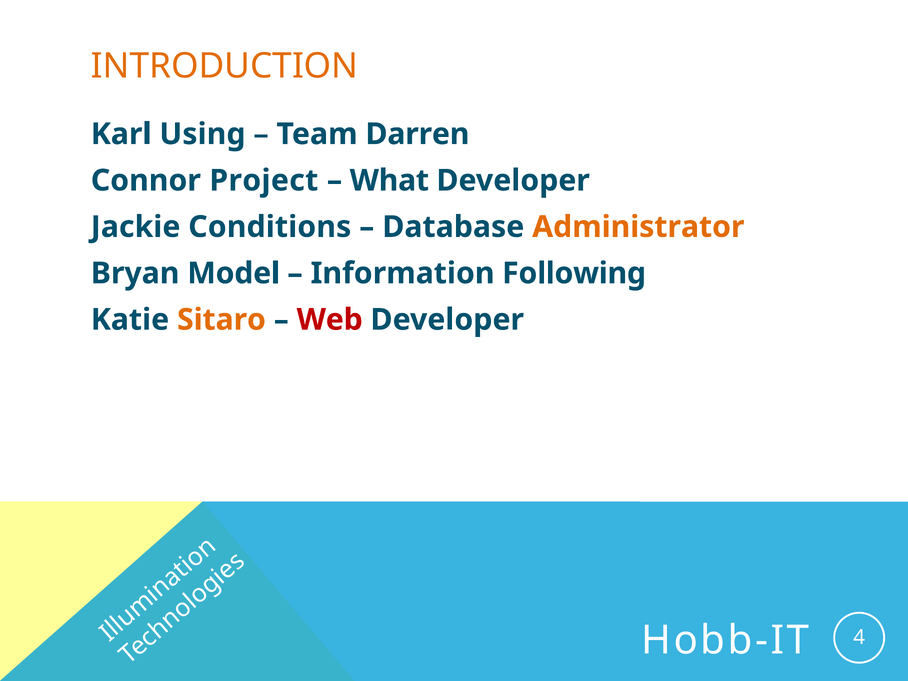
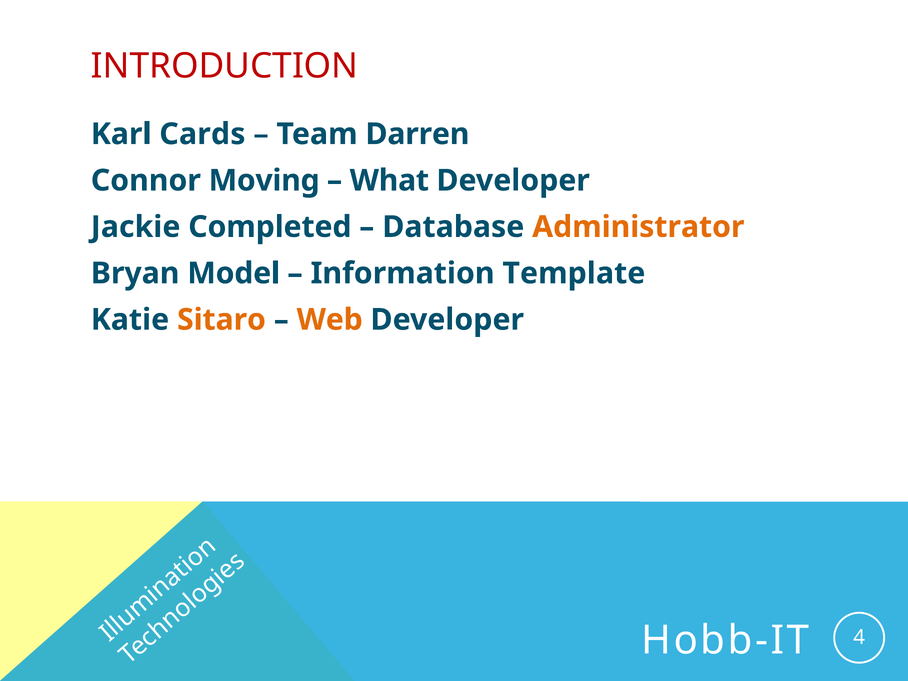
INTRODUCTION colour: orange -> red (225, 66)
Using: Using -> Cards (202, 134)
Project: Project -> Moving (264, 181)
Conditions: Conditions -> Completed (270, 227)
Following: Following -> Template (574, 273)
Web colour: red -> orange (330, 320)
